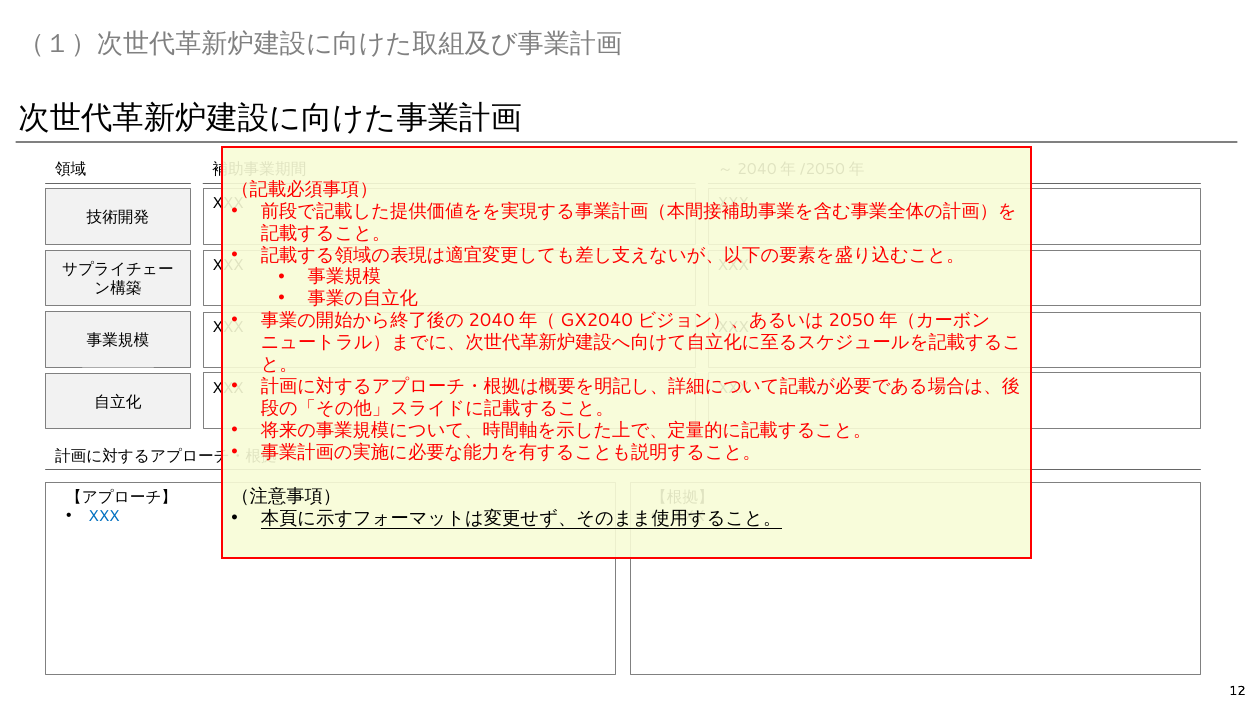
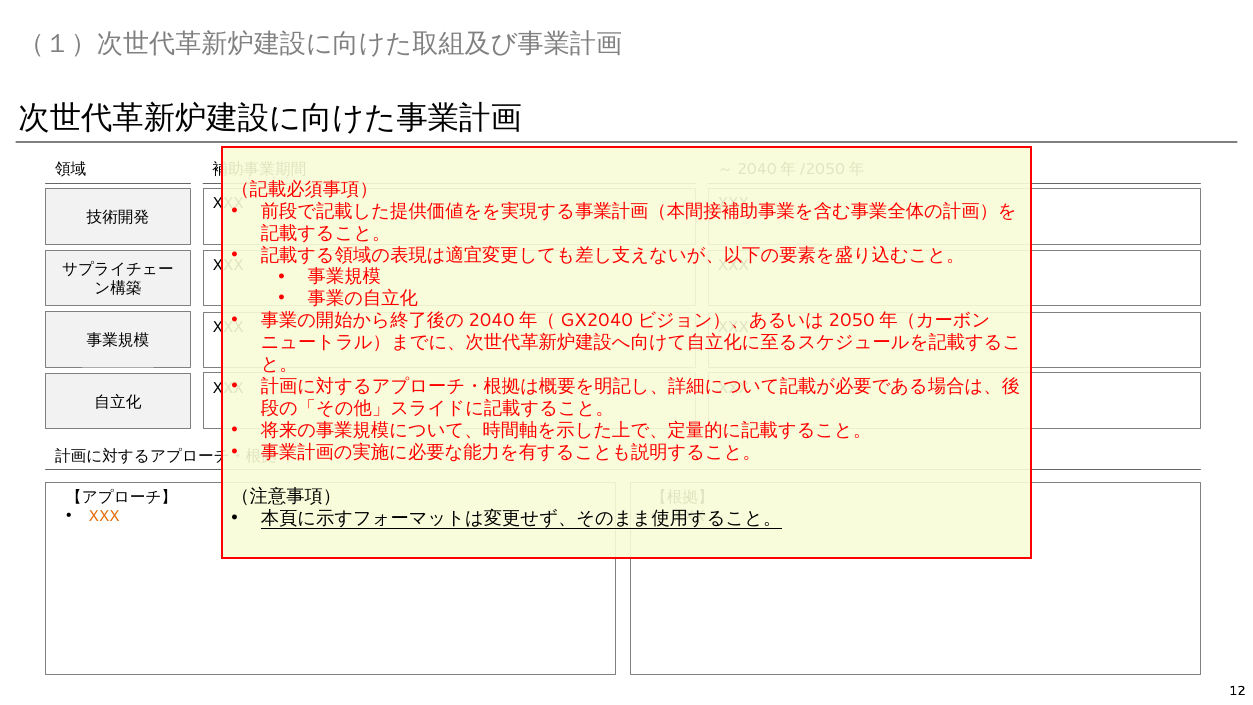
XXX colour: blue -> orange (104, 516)
